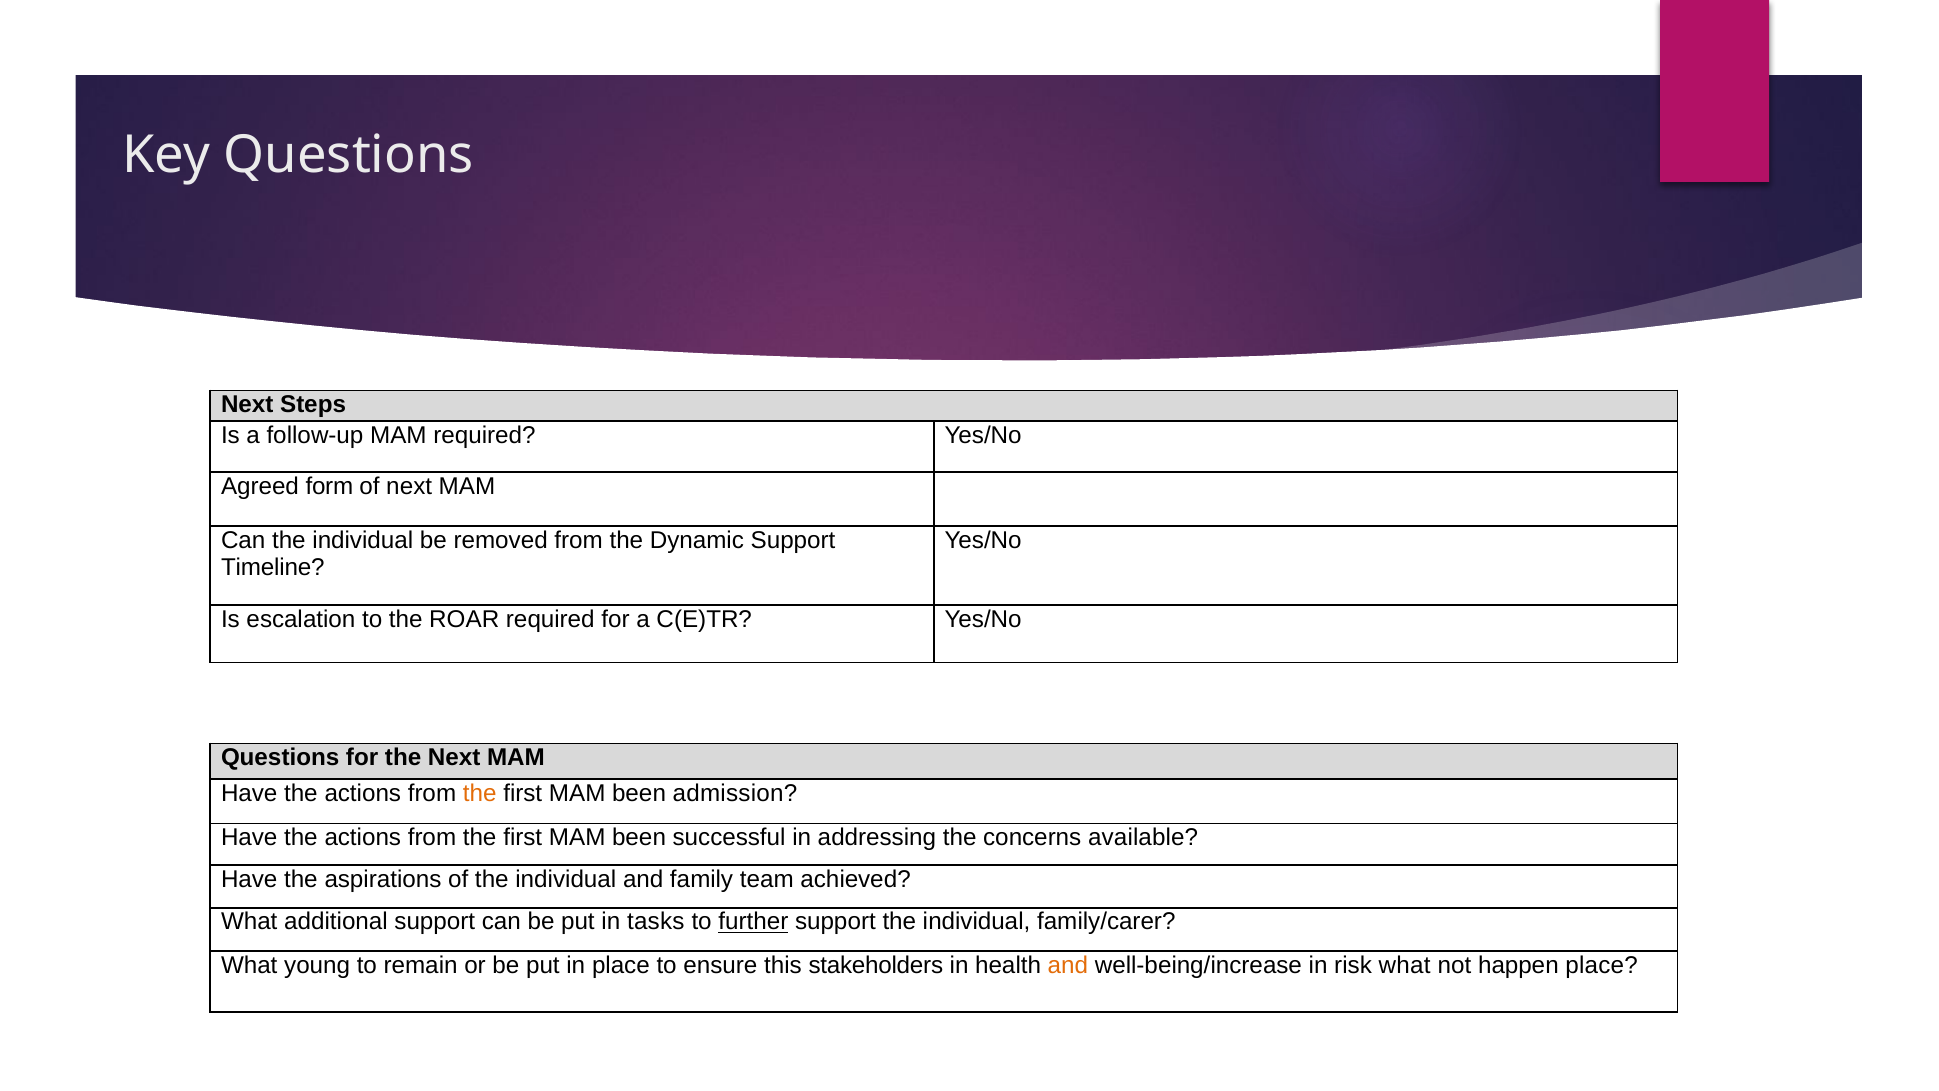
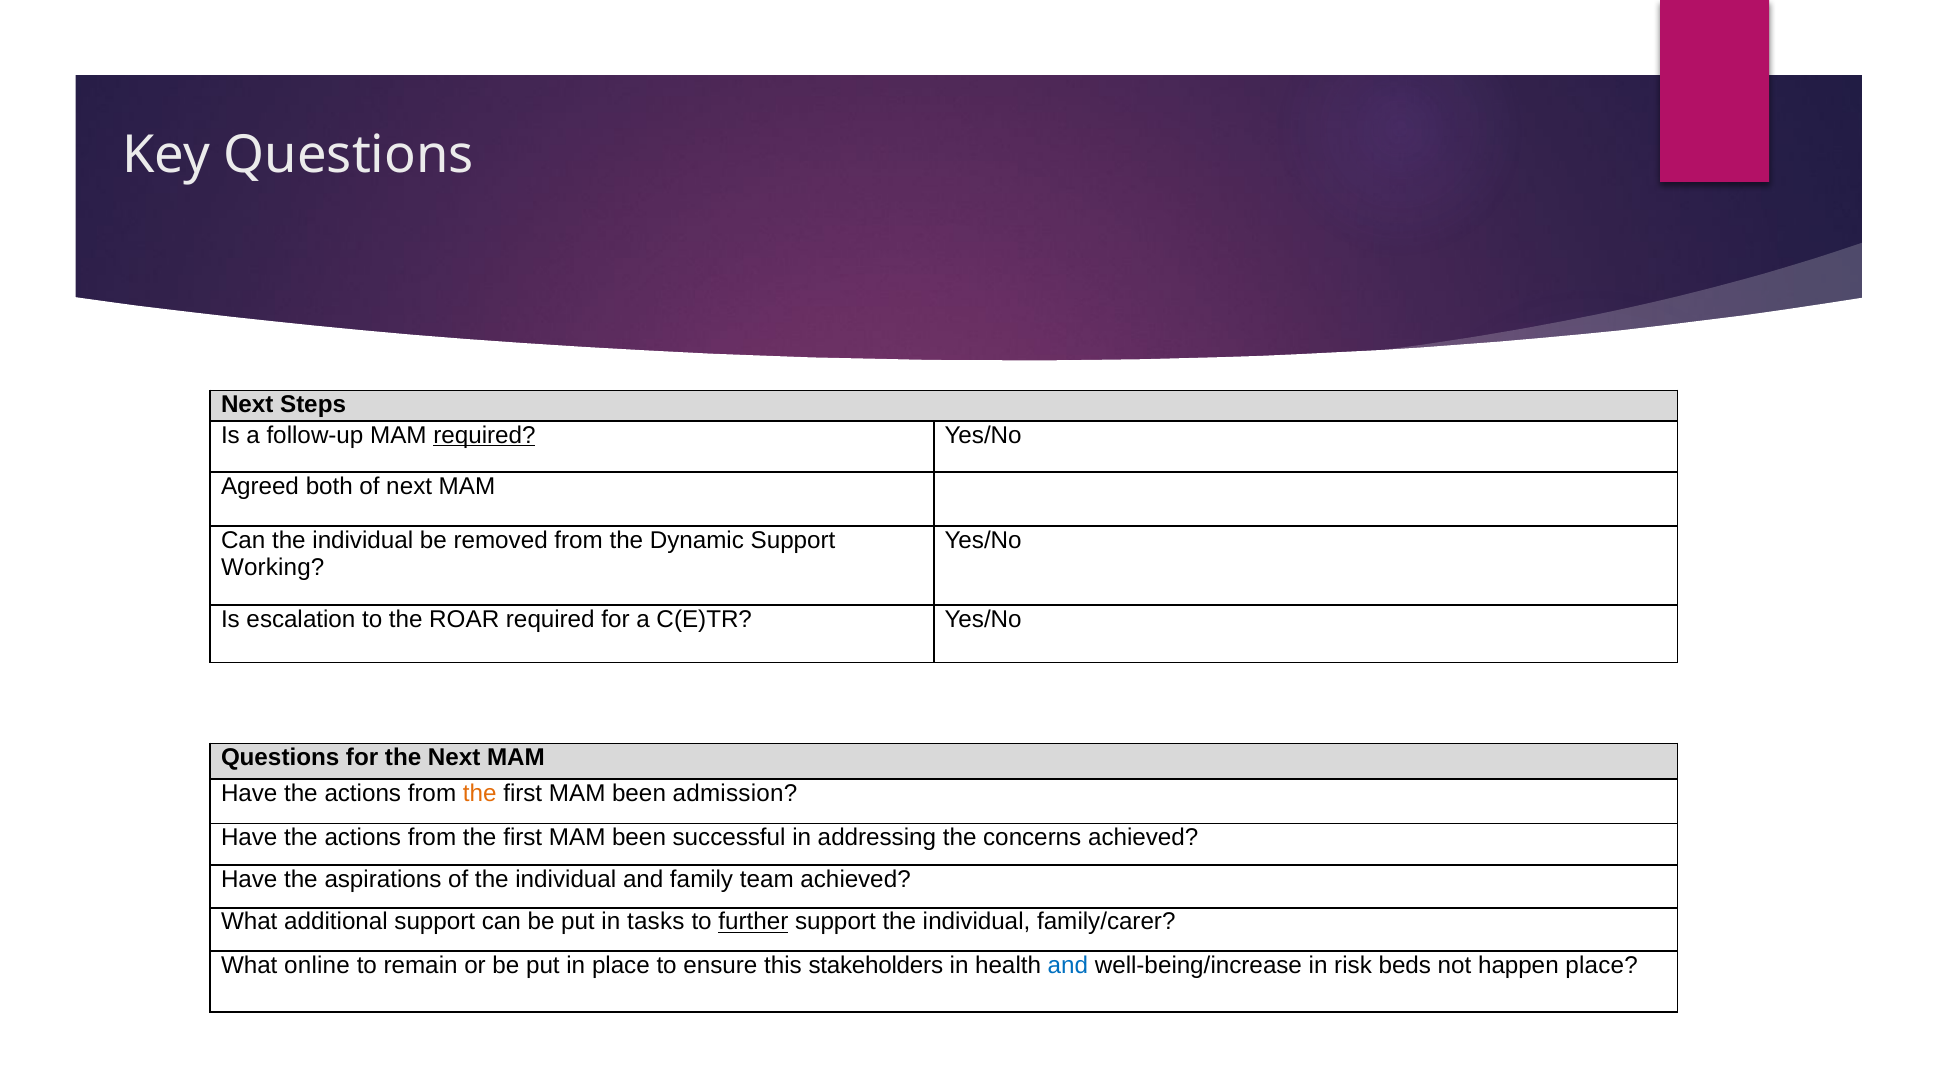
required underline: none -> present (484, 435)
form: form -> both (329, 486)
Timeline: Timeline -> Working (273, 567)
concerns available: available -> achieved (1143, 837)
young: young -> online (317, 965)
and colour: orange -> blue (1068, 965)
risk what: what -> beds (1405, 965)
